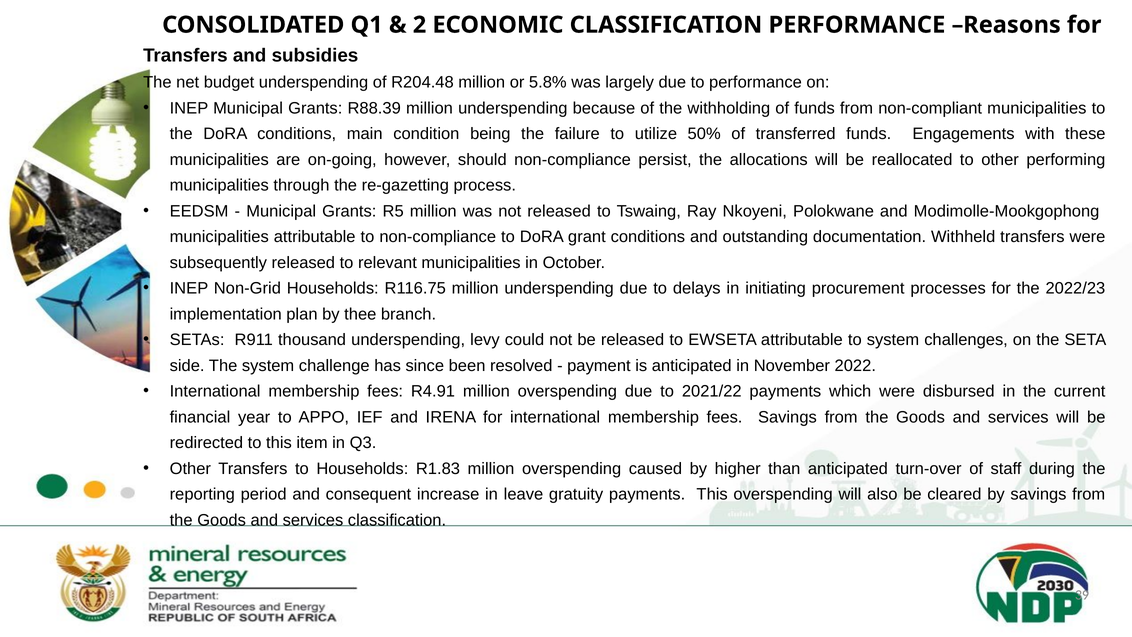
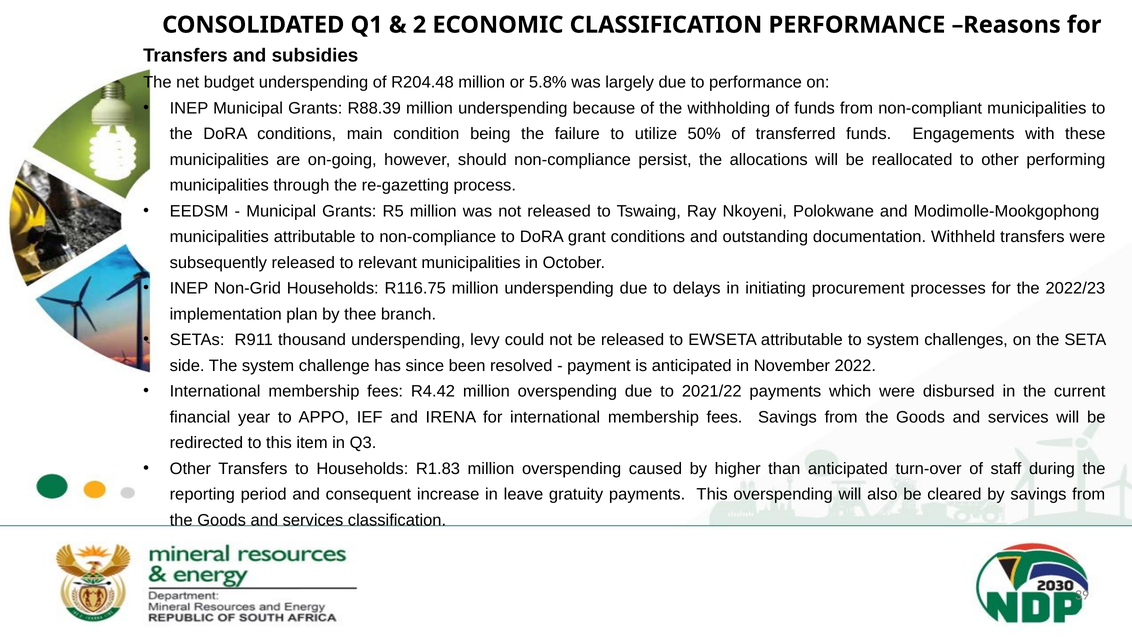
R4.91: R4.91 -> R4.42 (433, 391)
